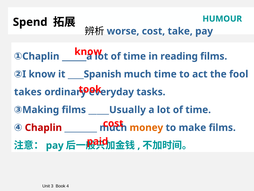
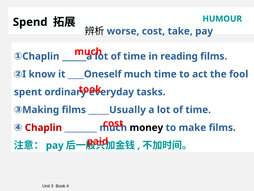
know: know -> much (88, 52)
____Spanish: ____Spanish -> ____Oneself (95, 74)
takes: takes -> spent (28, 92)
money colour: orange -> black (146, 127)
